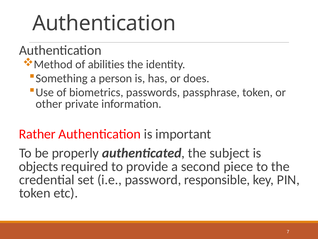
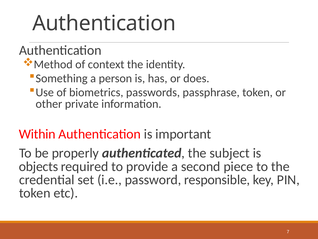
abilities: abilities -> context (106, 64)
Rather: Rather -> Within (37, 134)
